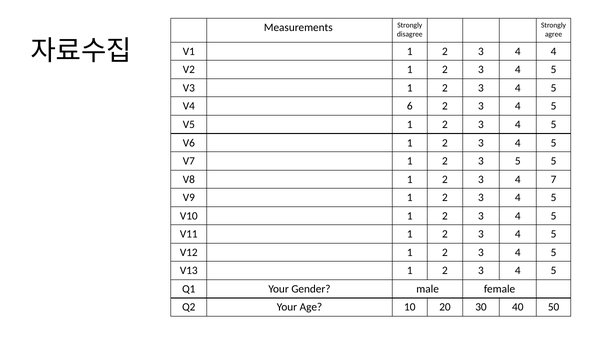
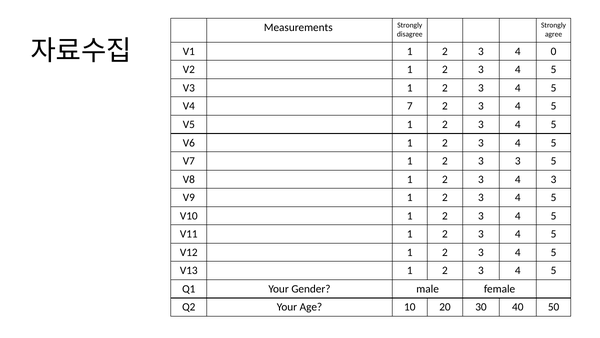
4 4: 4 -> 0 (554, 51)
6: 6 -> 7 (410, 106)
3 5: 5 -> 3 (518, 161)
4 7: 7 -> 3 (554, 179)
